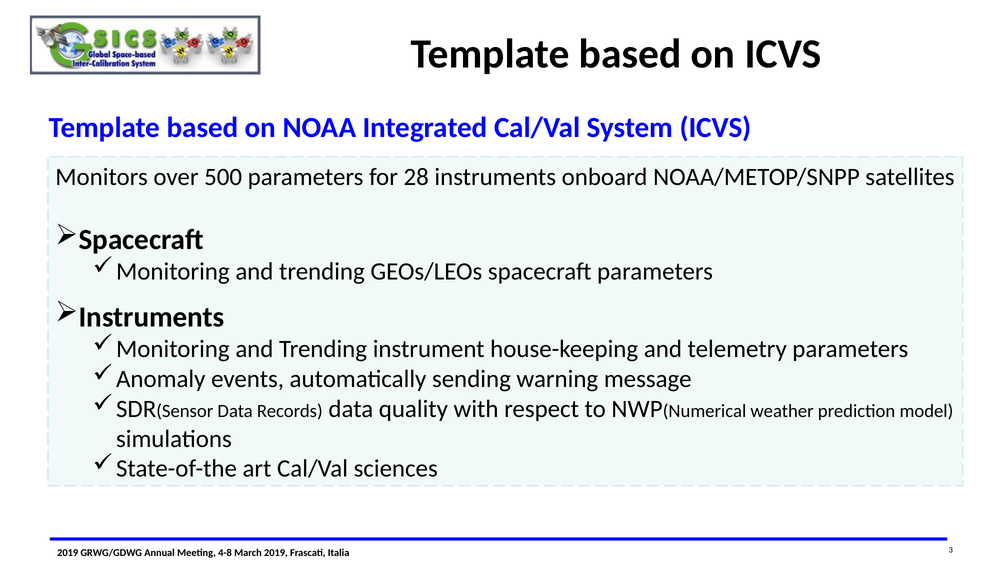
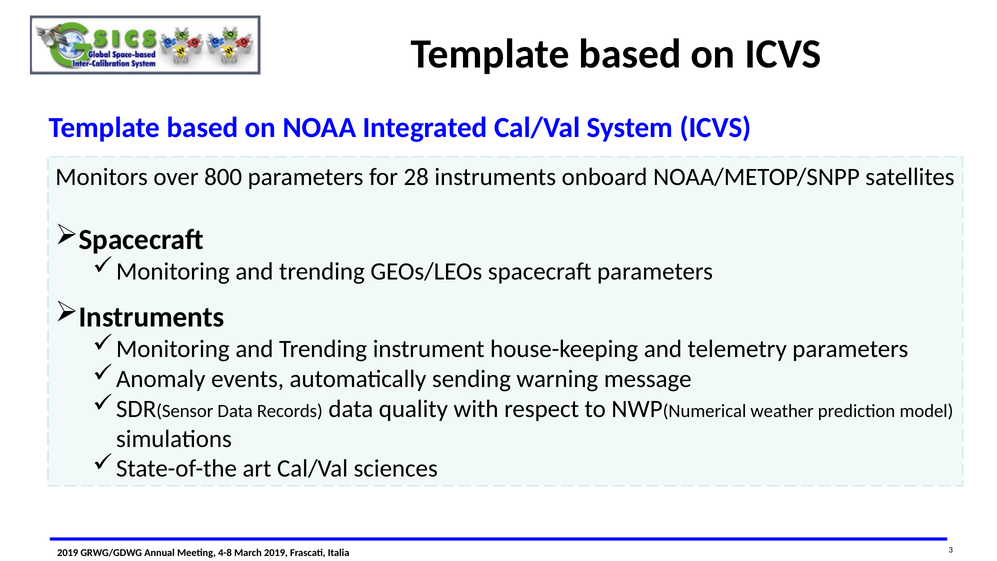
500: 500 -> 800 (223, 177)
